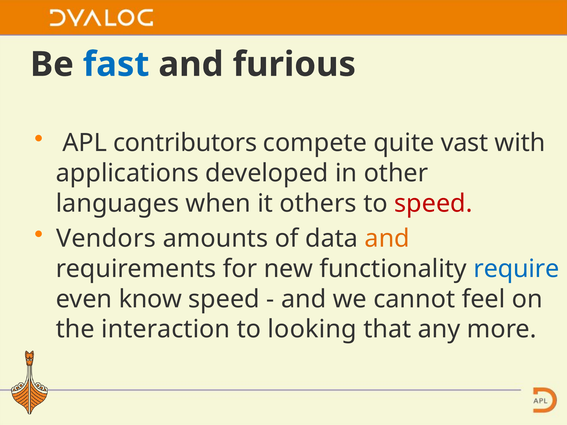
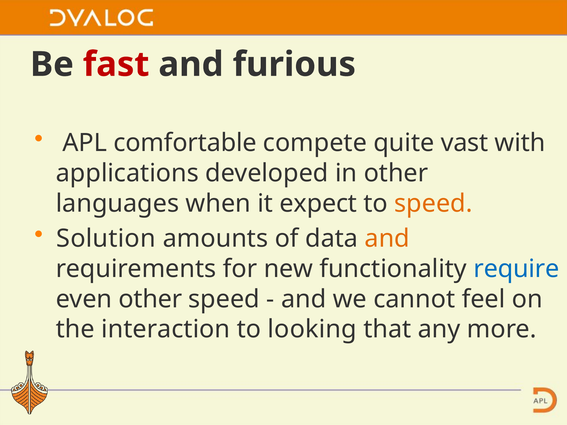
fast colour: blue -> red (116, 64)
contributors: contributors -> comfortable (185, 143)
others: others -> expect (318, 204)
speed colour: red -> orange (433, 204)
Vendors: Vendors -> Solution (106, 239)
even know: know -> other (150, 299)
